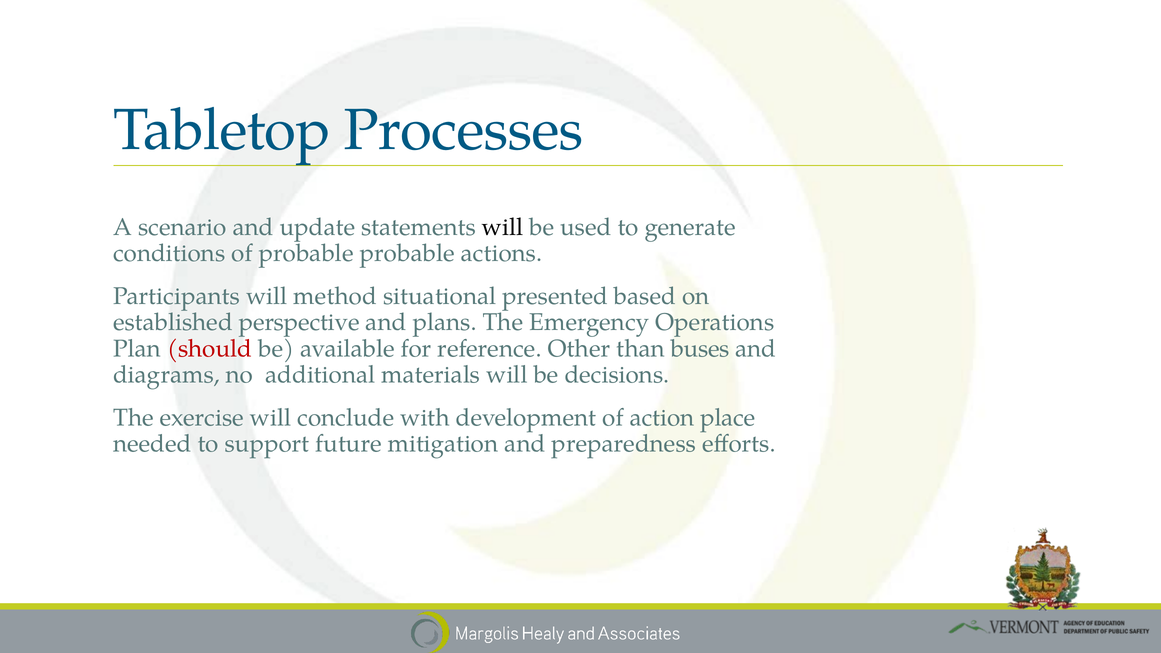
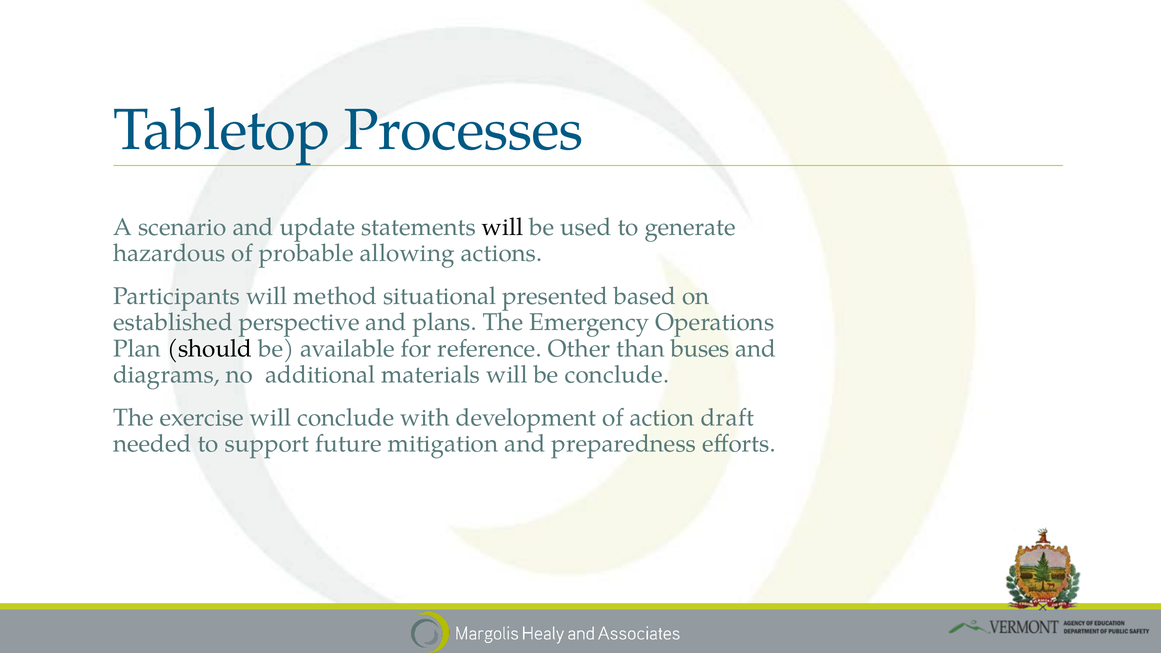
conditions: conditions -> hazardous (169, 253)
probable probable: probable -> allowing (407, 253)
should colour: red -> black (210, 349)
be decisions: decisions -> conclude (617, 375)
place: place -> draft (728, 418)
